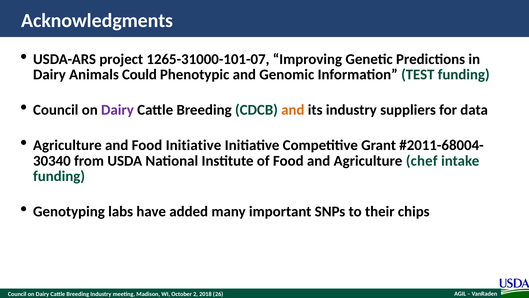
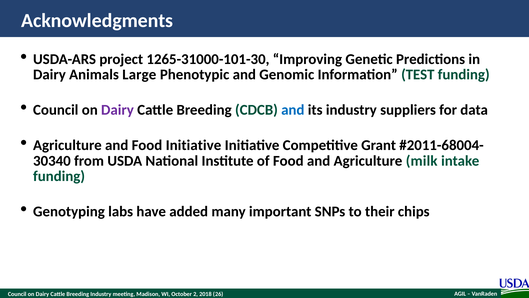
1265-31000-101-07: 1265-31000-101-07 -> 1265-31000-101-30 (208, 59)
Could: Could -> Large (139, 75)
and colour: orange -> blue (293, 110)
chef: chef -> milk (422, 161)
